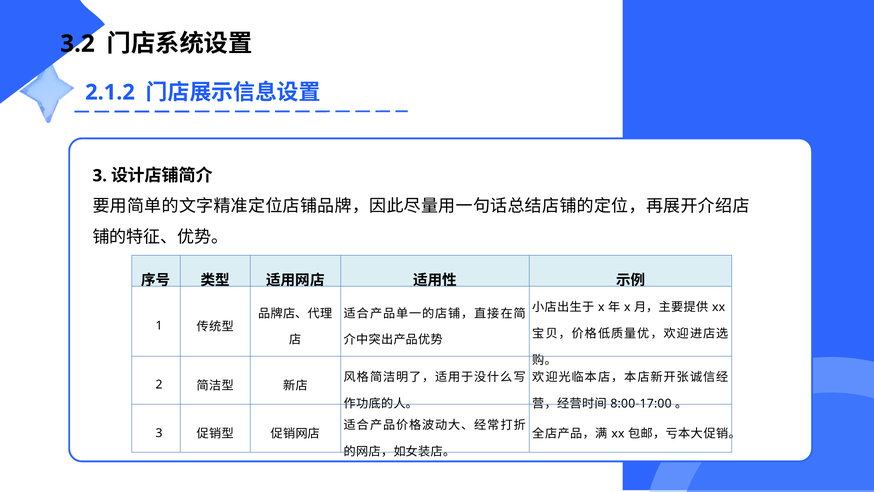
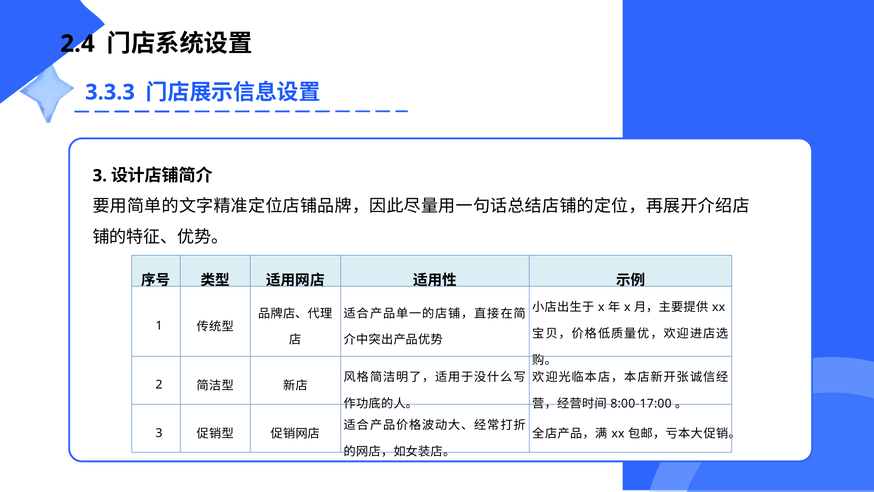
3.2: 3.2 -> 2.4 (77, 44)
2.1.2: 2.1.2 -> 3.3.3 (110, 92)
